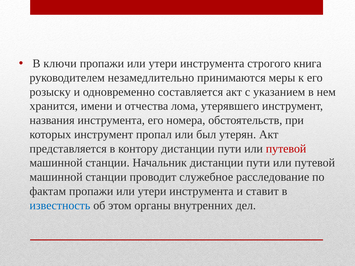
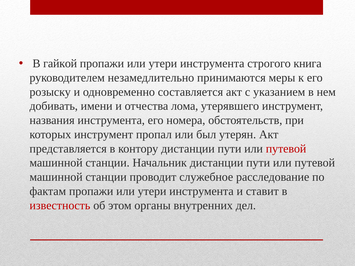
ключи: ключи -> гайкой (60, 64)
хранится: хранится -> добивать (54, 106)
известность colour: blue -> red (60, 206)
